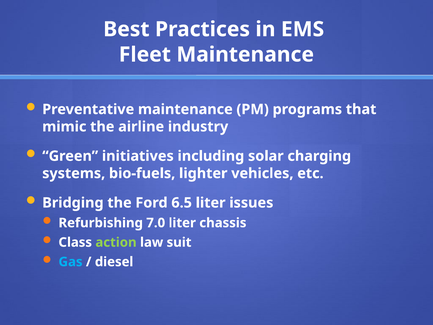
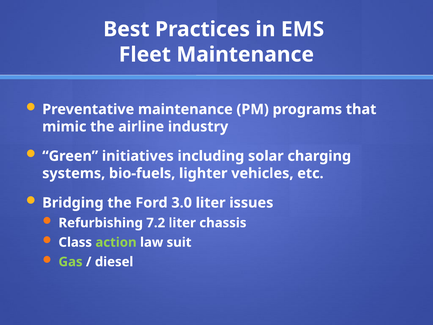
6.5: 6.5 -> 3.0 (182, 203)
7.0: 7.0 -> 7.2 (156, 223)
Gas colour: light blue -> light green (71, 262)
